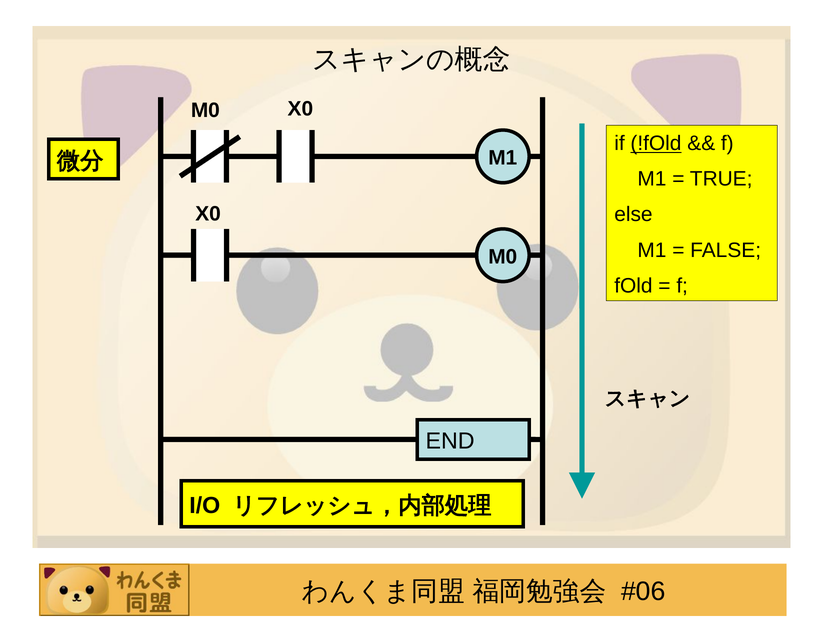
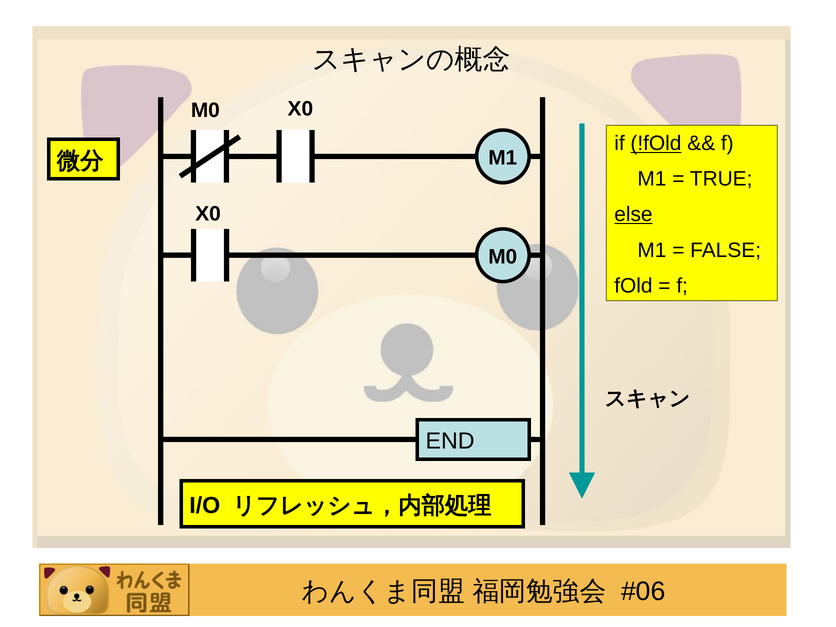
else underline: none -> present (633, 215)
